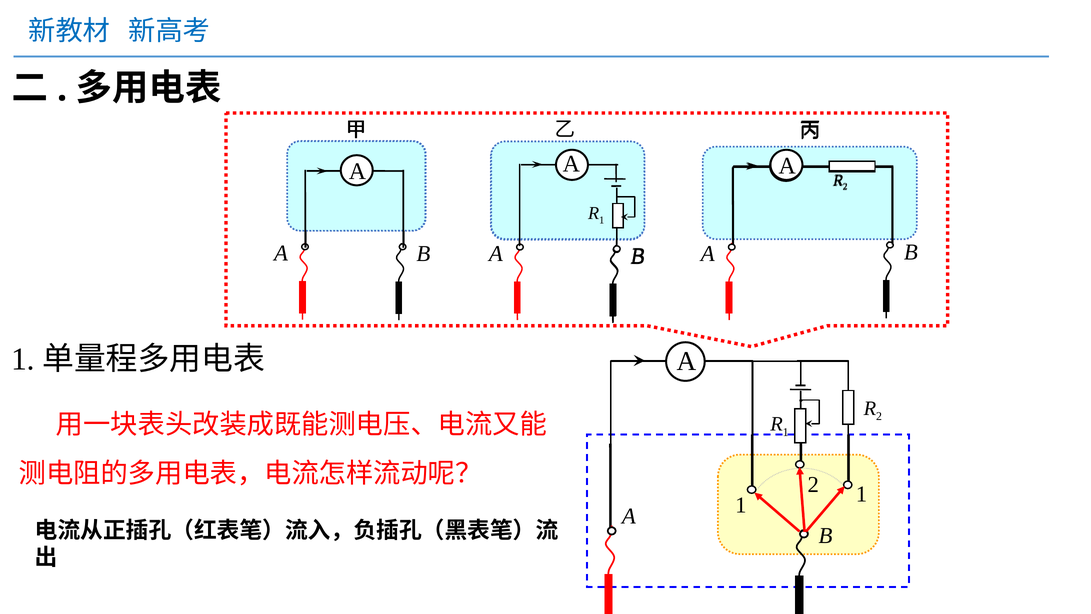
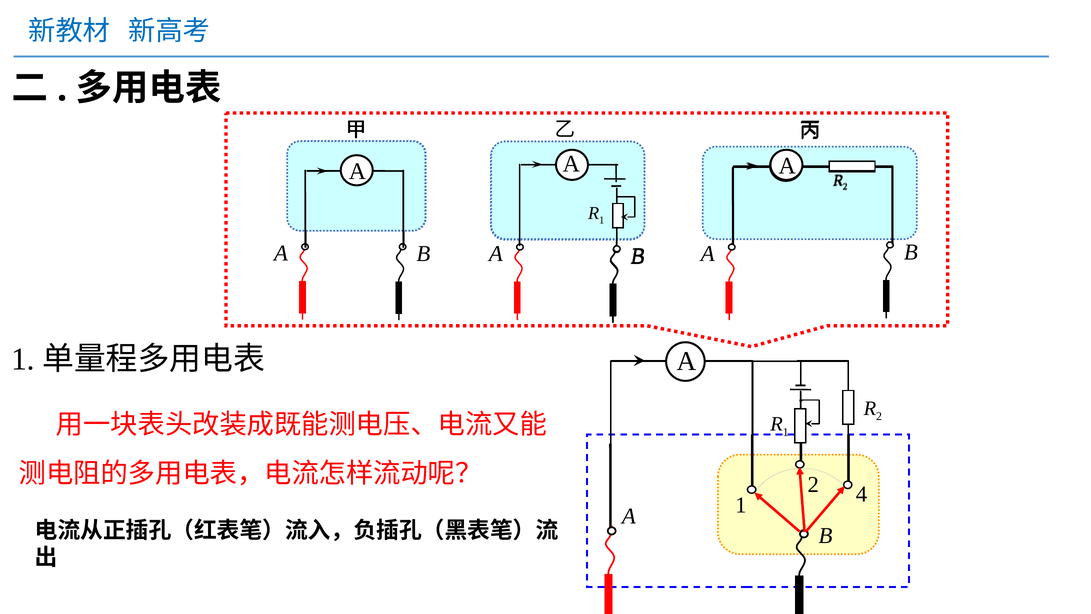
2 1: 1 -> 4 (862, 494)
